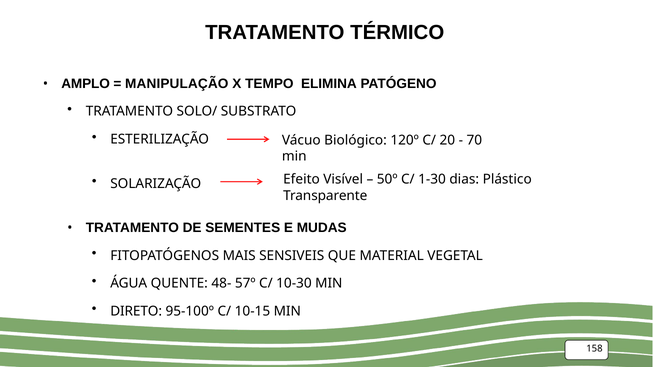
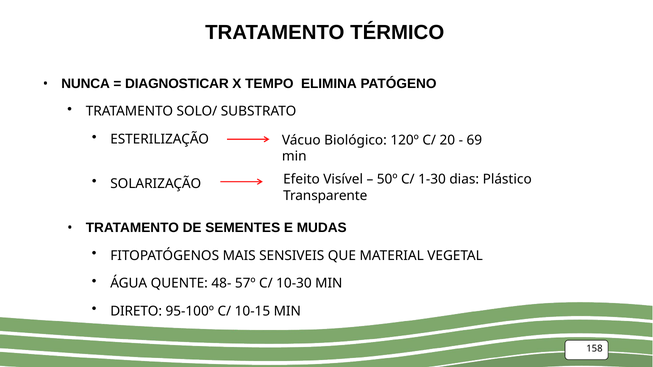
AMPLO: AMPLO -> NUNCA (86, 84)
MANIPULAÇÃO: MANIPULAÇÃO -> DIAGNOSTICAR (177, 84)
70: 70 -> 69 (474, 140)
